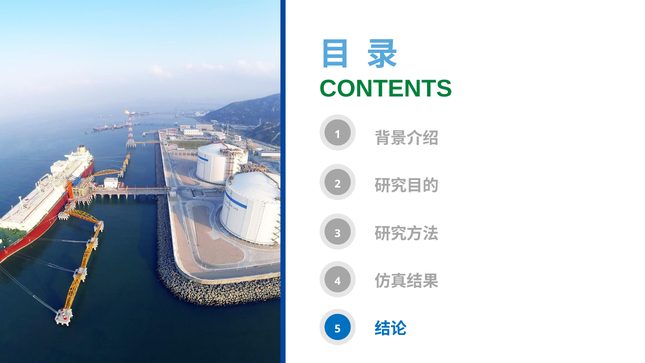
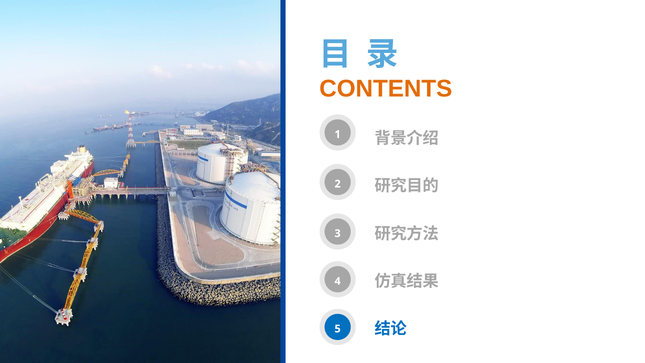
CONTENTS colour: green -> orange (386, 89)
